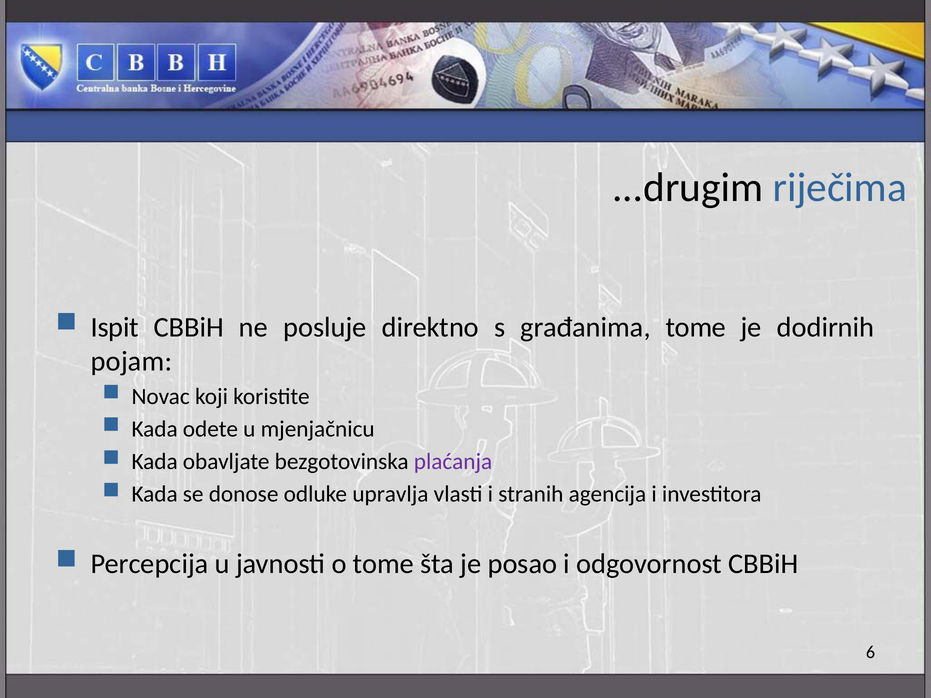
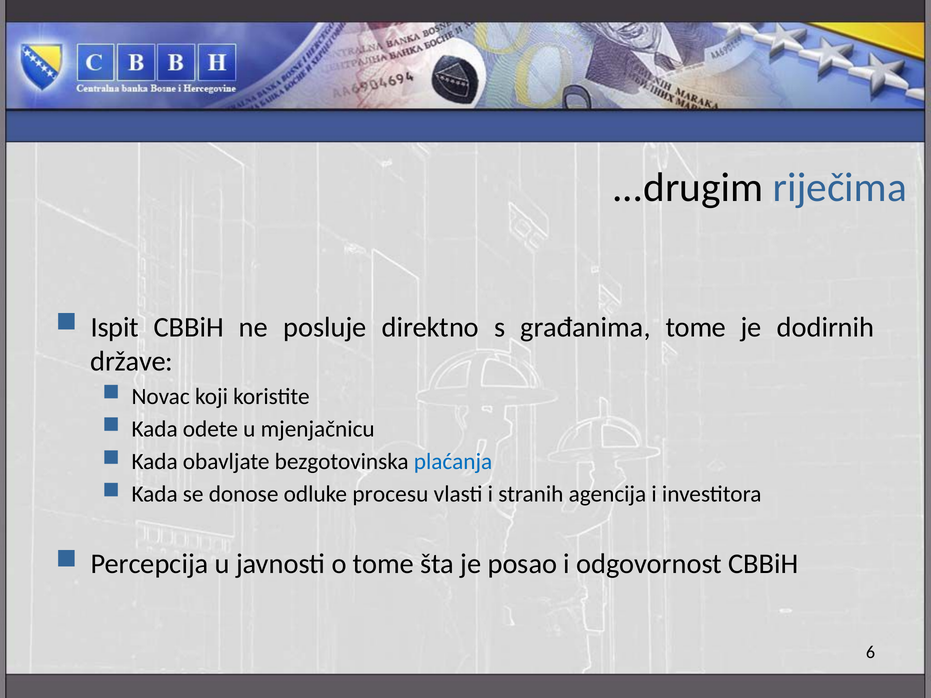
pojam: pojam -> države (132, 361)
plaćanja colour: purple -> blue (453, 462)
upravlja: upravlja -> procesu (390, 494)
